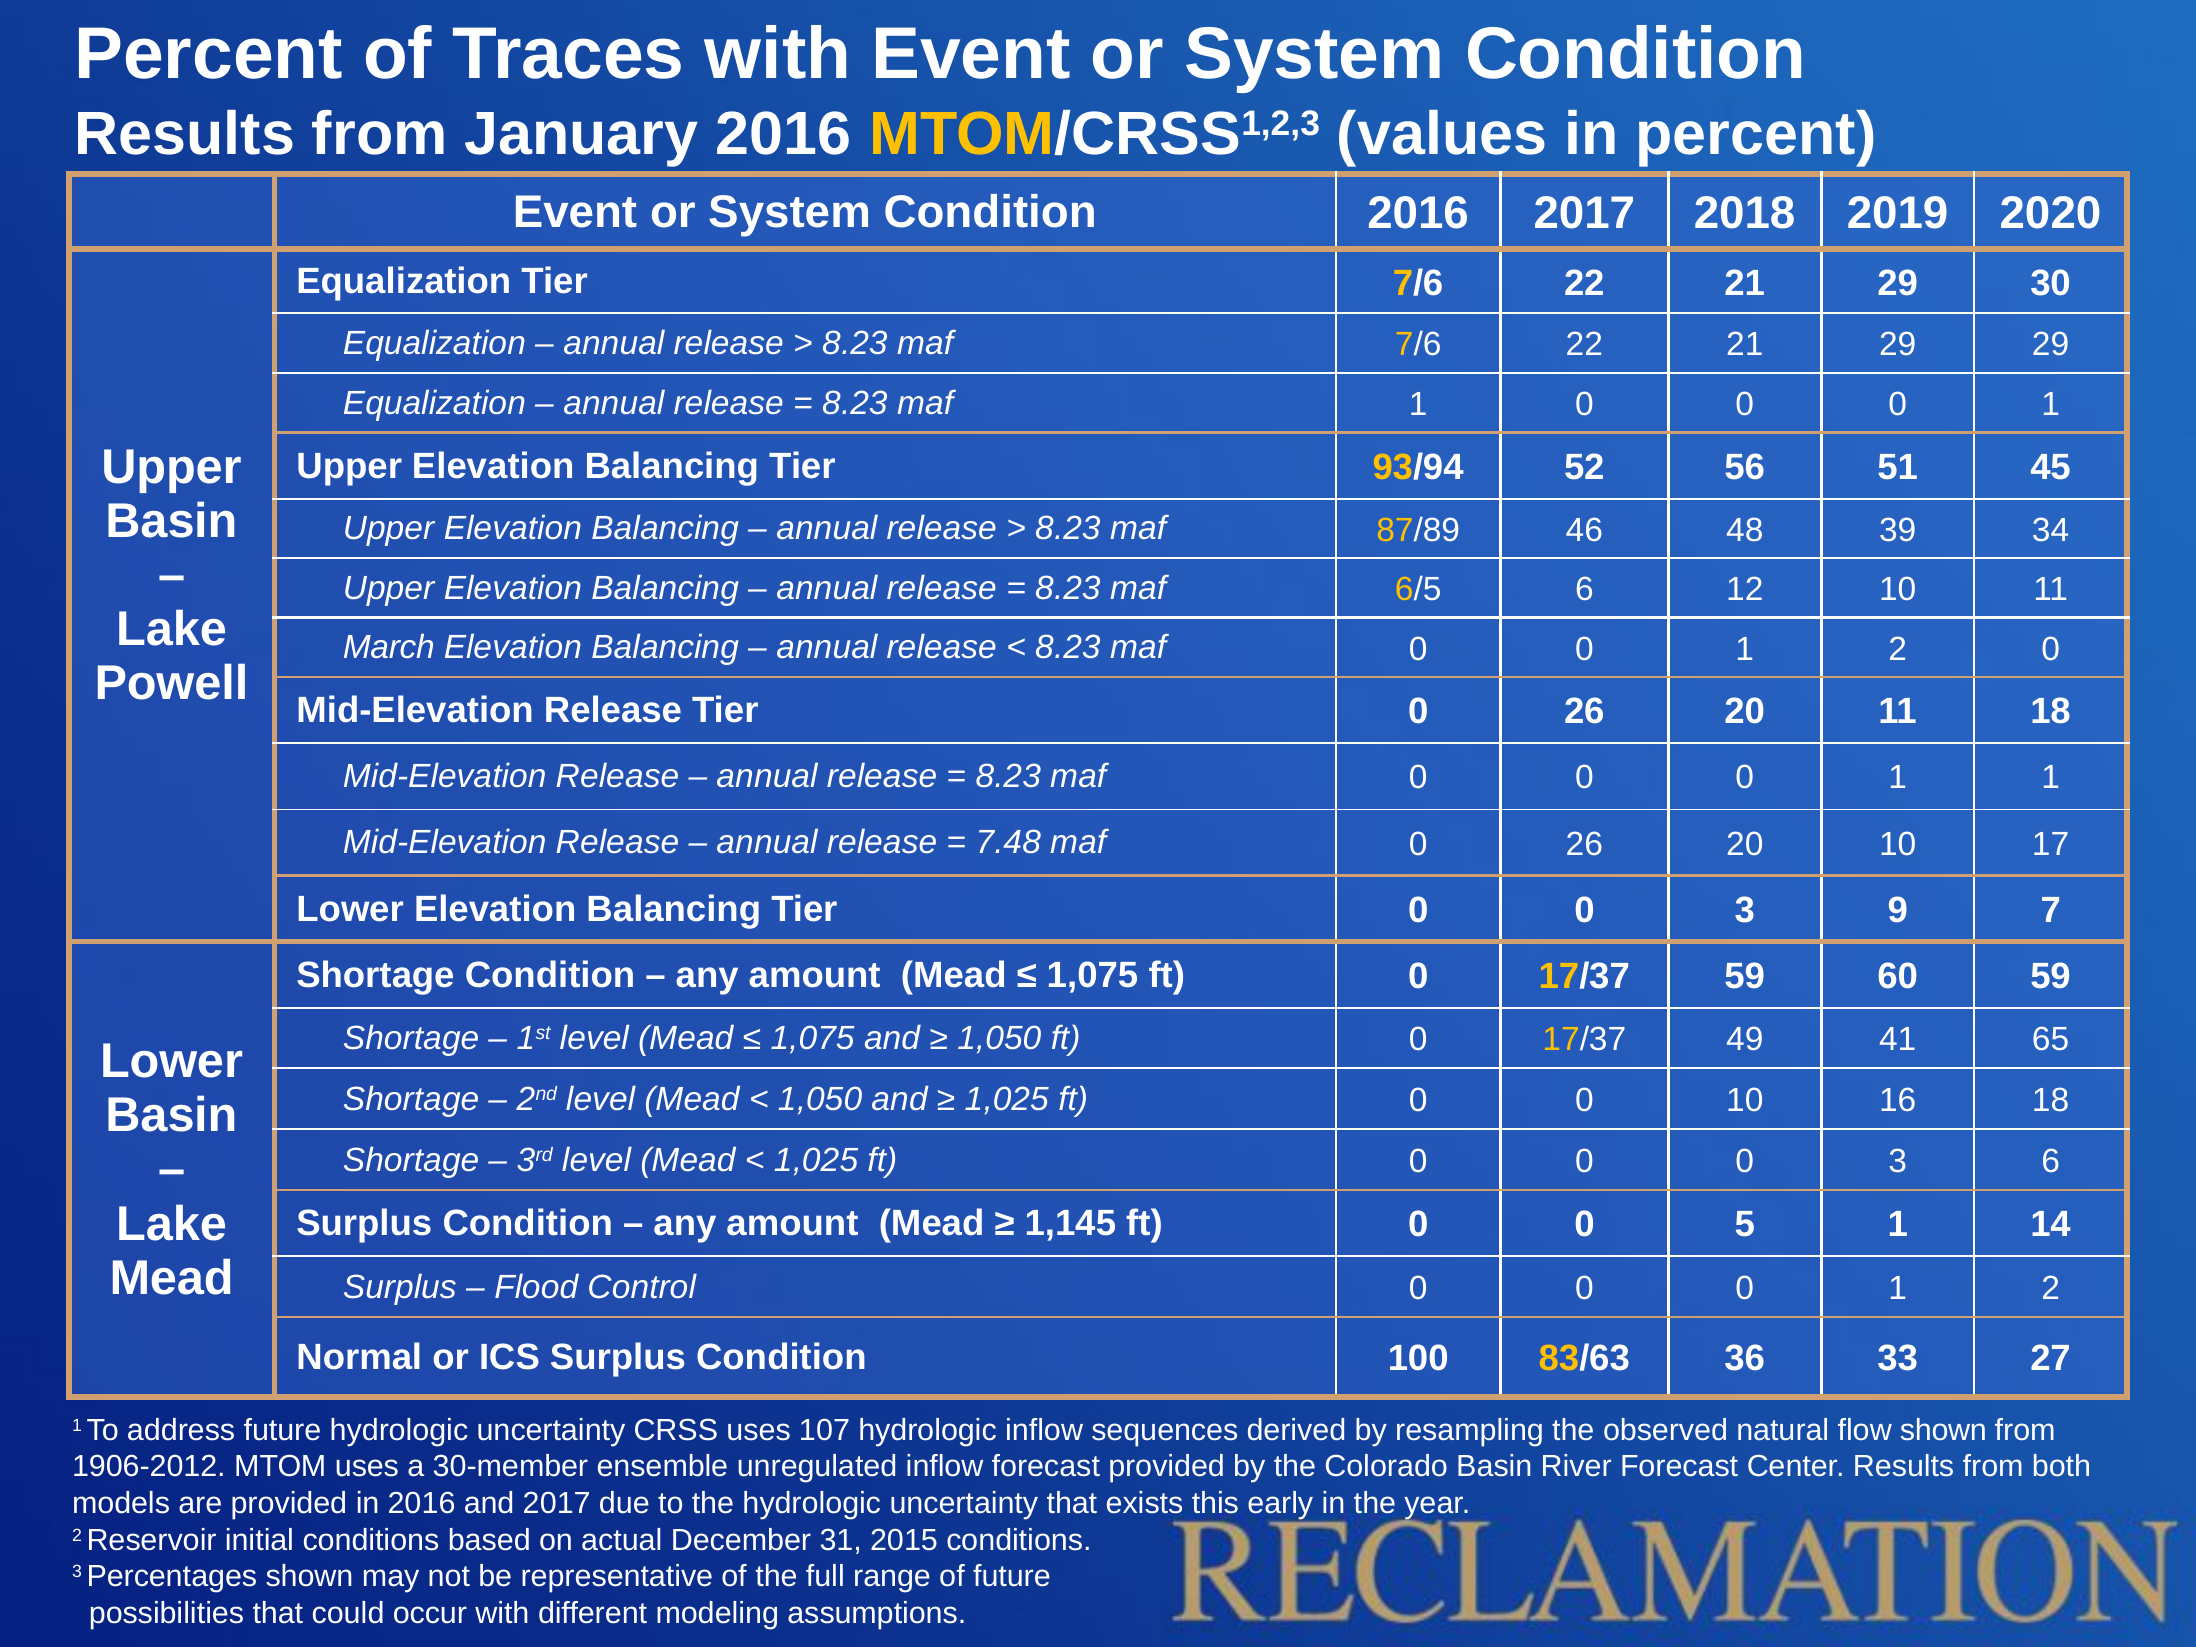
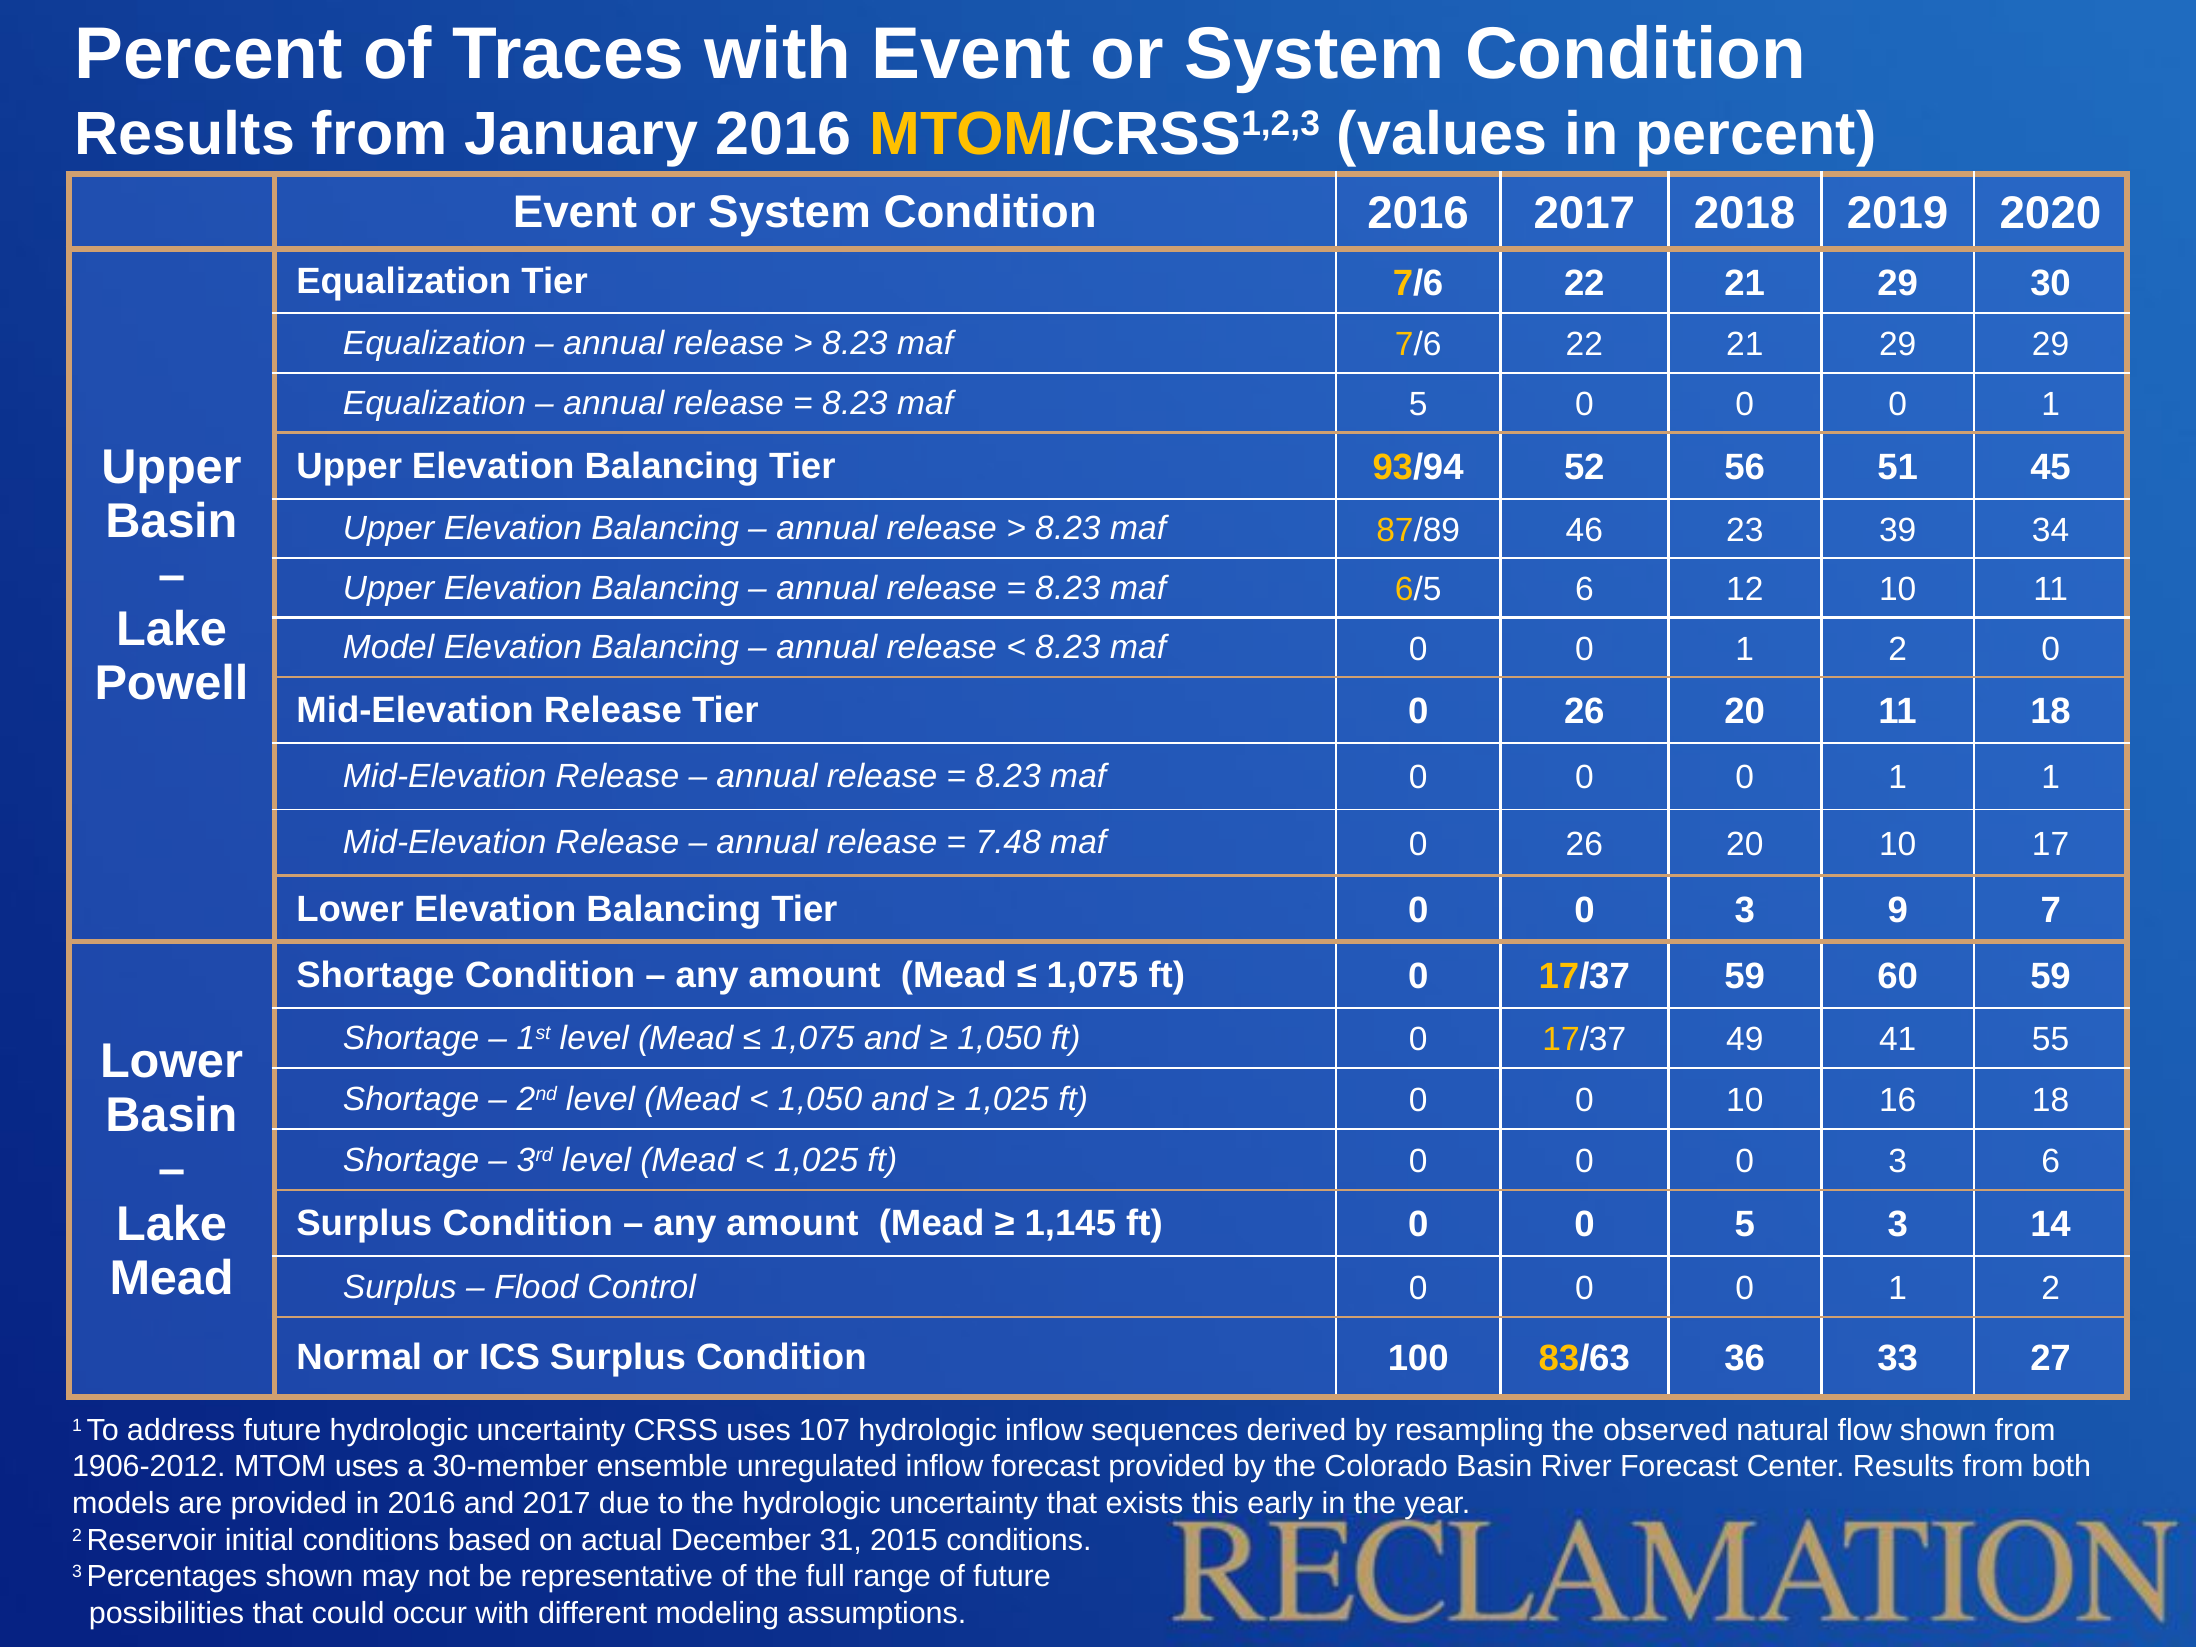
maf 1: 1 -> 5 (1418, 404)
48: 48 -> 23 (1745, 530)
March: March -> Model (389, 648)
65: 65 -> 55 (2051, 1040)
5 1: 1 -> 3 (1898, 1225)
